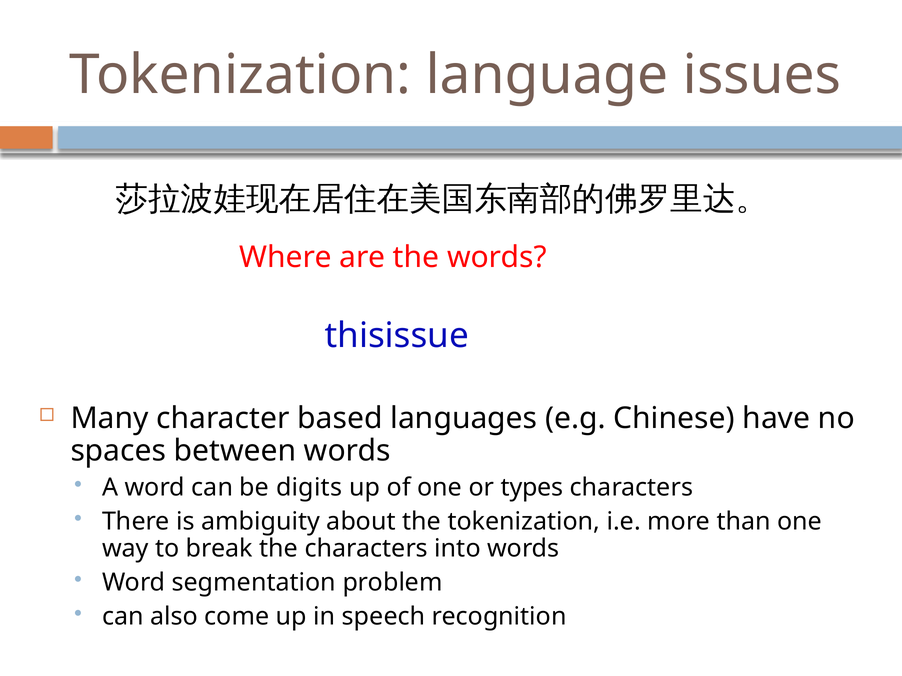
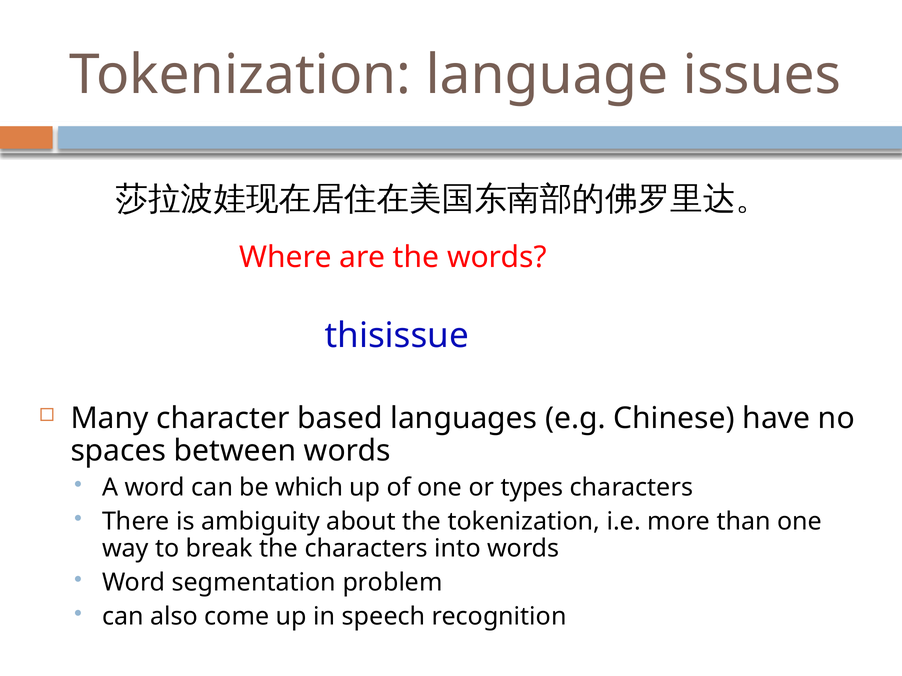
digits: digits -> which (309, 488)
